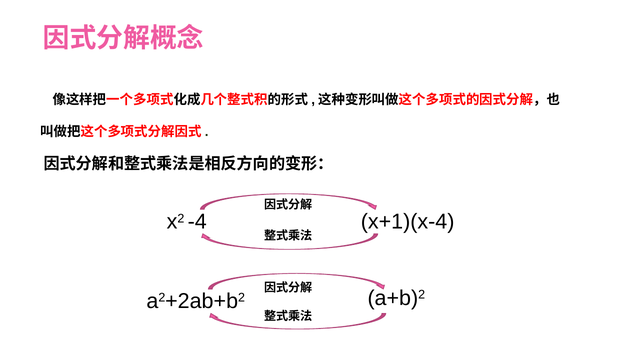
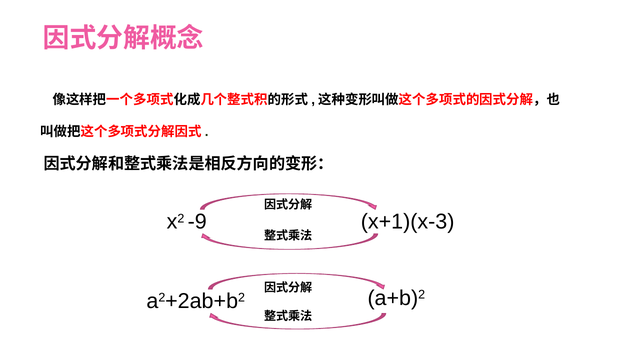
-4: -4 -> -9 (197, 222)
x+1)(x-4: x+1)(x-4 -> x+1)(x-3 (408, 222)
